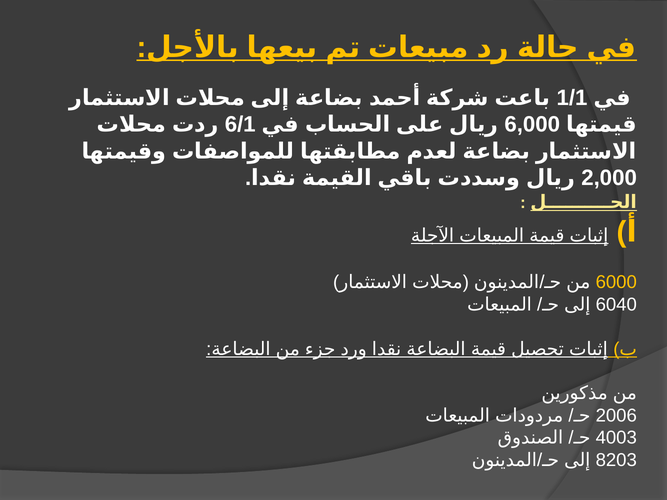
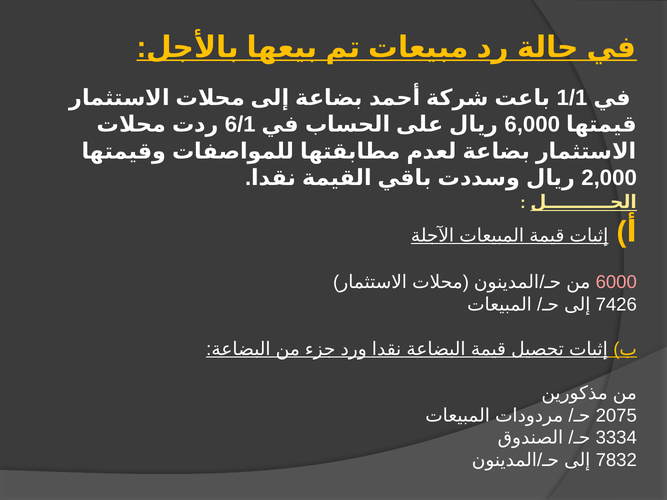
6000 colour: yellow -> pink (616, 282)
6040: 6040 -> 7426 (616, 305)
2006: 2006 -> 2075 (616, 416)
4003: 4003 -> 3334 (616, 438)
8203: 8203 -> 7832 (616, 460)
